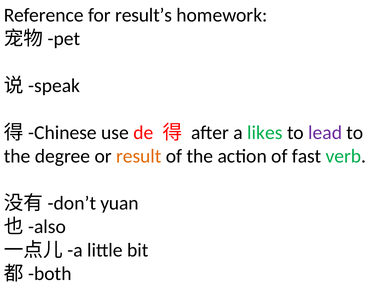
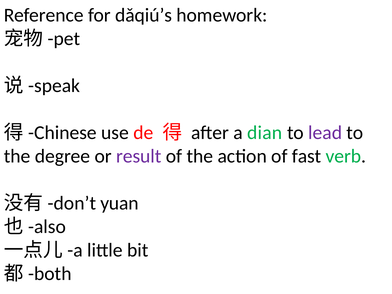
result’s: result’s -> dǎqiú’s (144, 15)
likes: likes -> dian (265, 133)
result colour: orange -> purple (139, 156)
